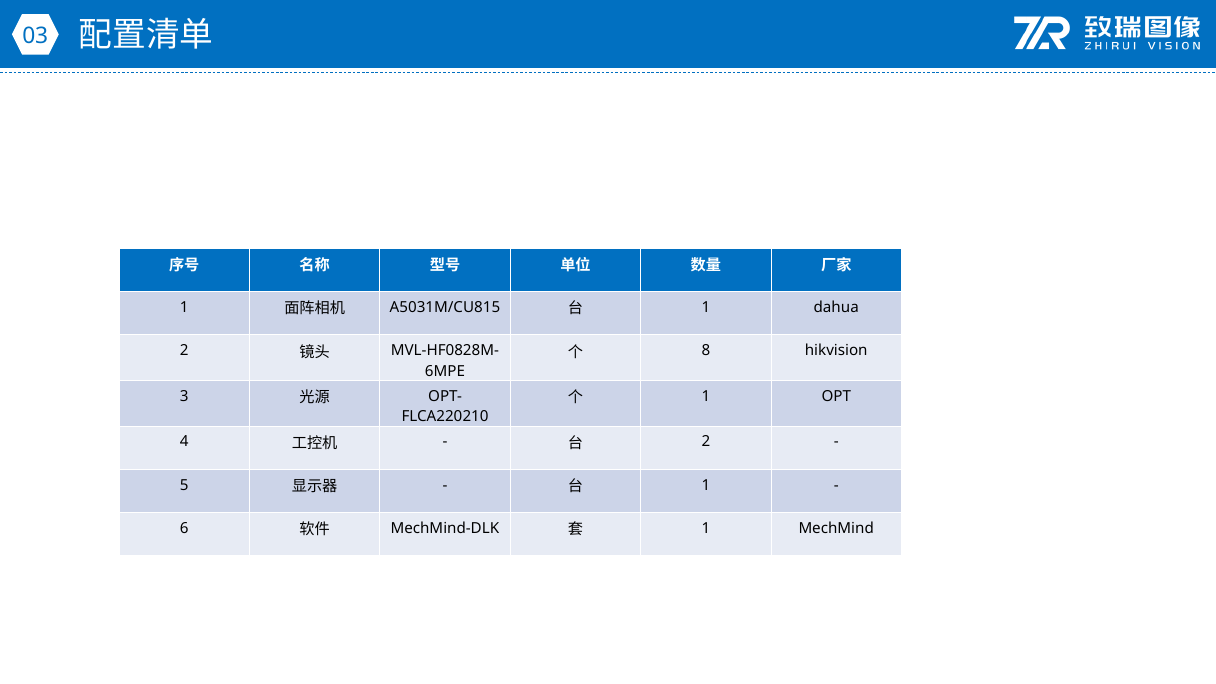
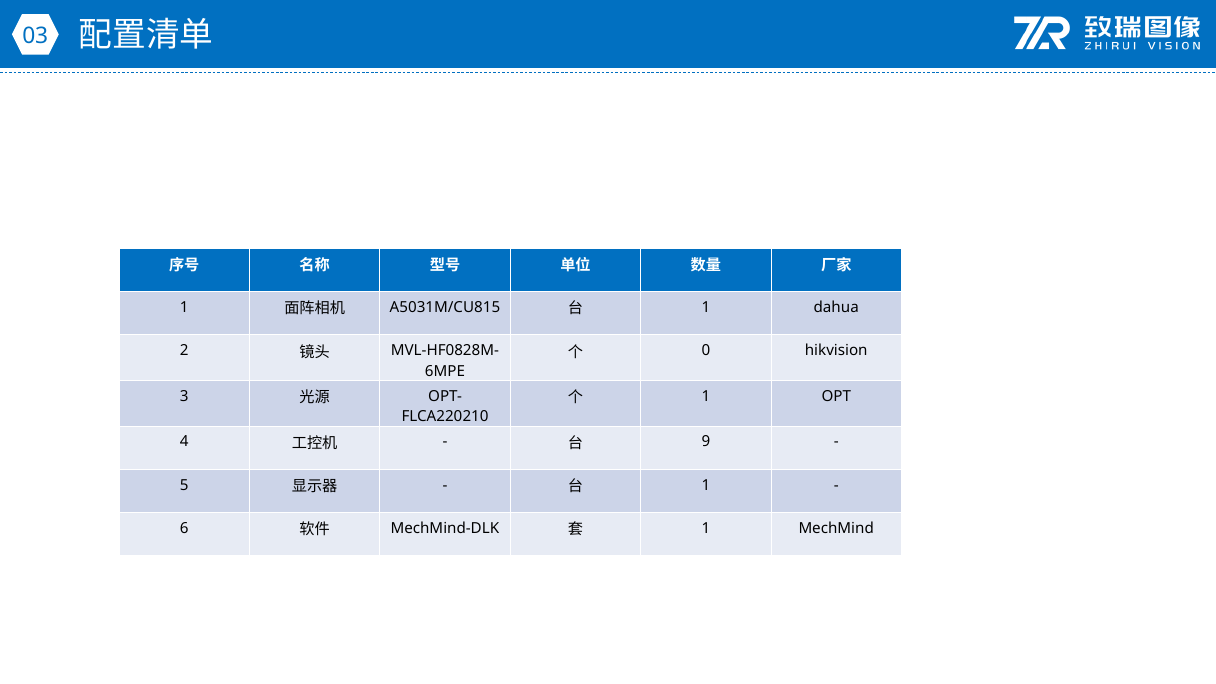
8: 8 -> 0 (706, 351)
2: 2 -> 9 (706, 442)
